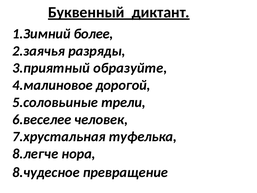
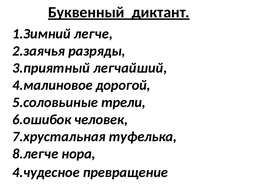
более: более -> легче (93, 34)
образуйте: образуйте -> легчайший (130, 68)
6.веселее: 6.веселее -> 6.ошибок (42, 119)
8.чудесное: 8.чудесное -> 4.чудесное (46, 172)
